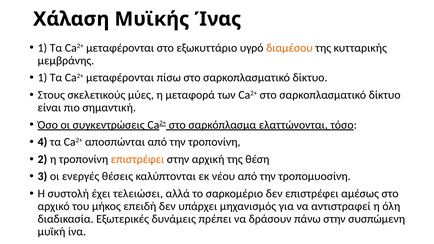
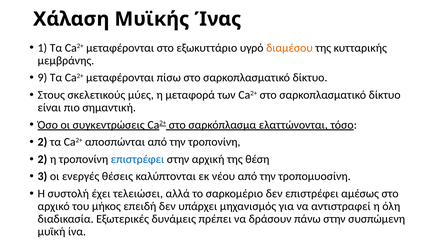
1: 1 -> 9 (42, 78)
4: 4 -> 2 (42, 142)
επιστρέφει colour: orange -> blue (138, 159)
